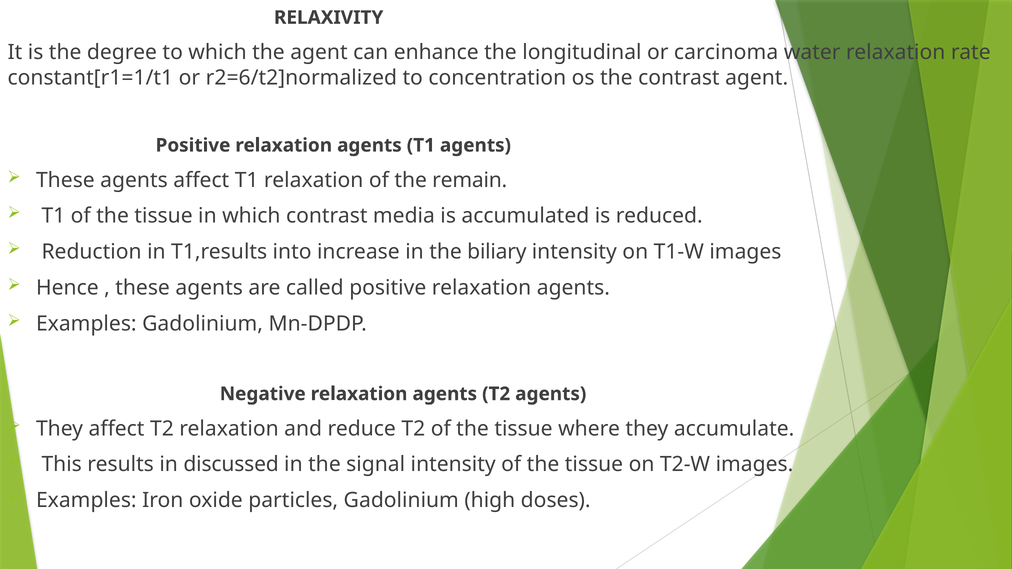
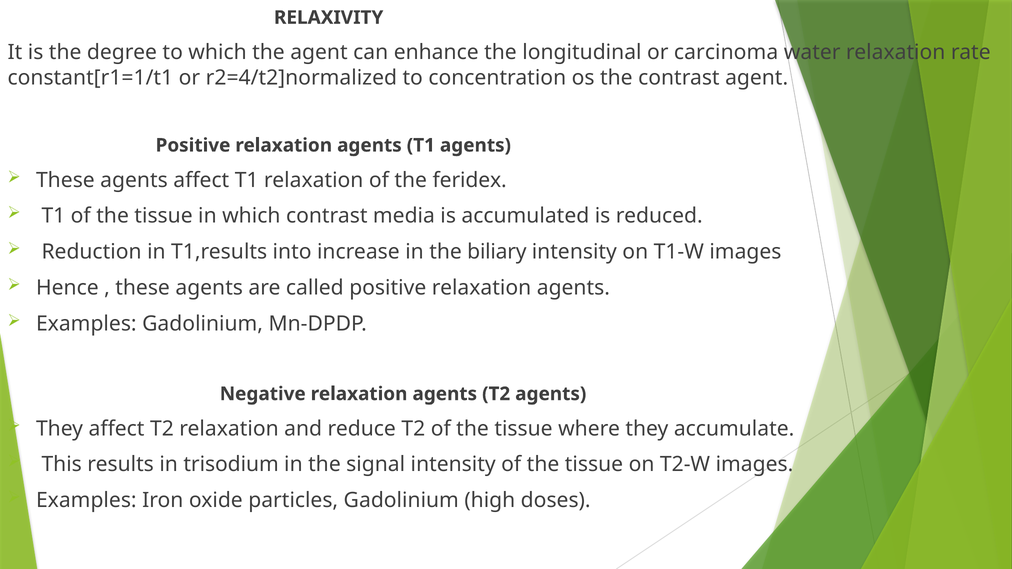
r2=6/t2]normalized: r2=6/t2]normalized -> r2=4/t2]normalized (301, 78)
remain: remain -> feridex (470, 180)
discussed: discussed -> trisodium (231, 465)
